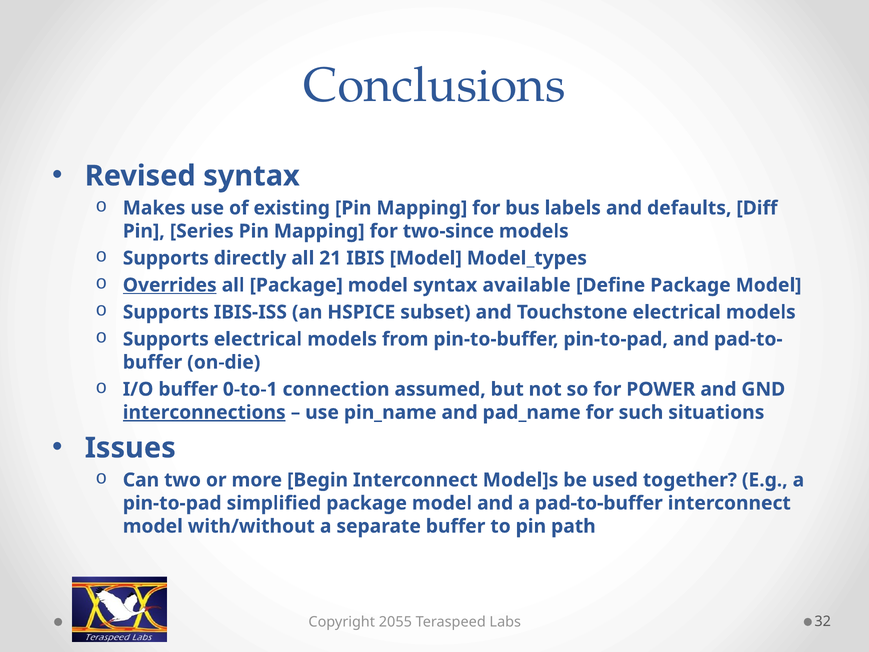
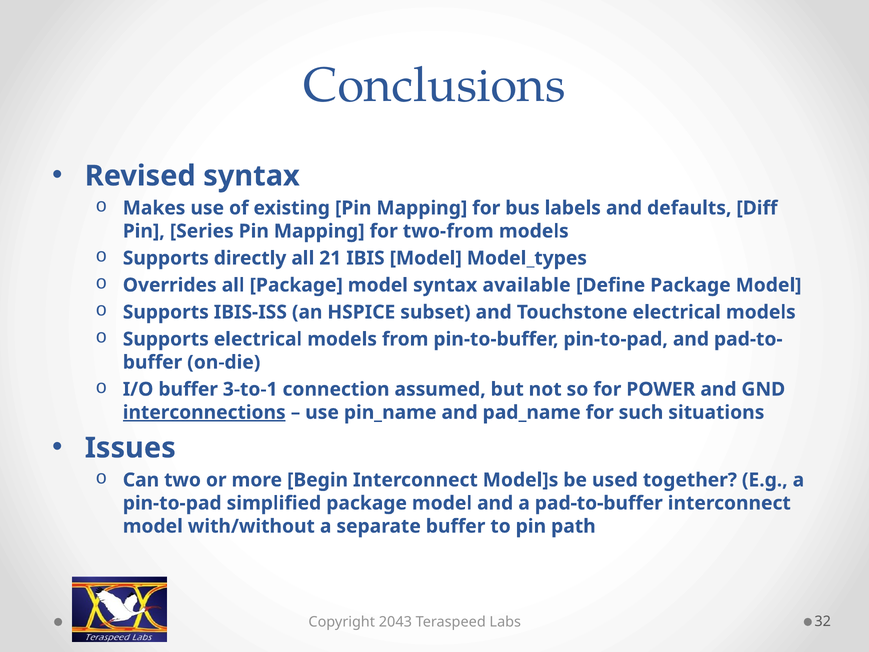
two-since: two-since -> two-from (448, 231)
Overrides underline: present -> none (170, 285)
0-to-1: 0-to-1 -> 3-to-1 (250, 389)
2055: 2055 -> 2043 (395, 621)
